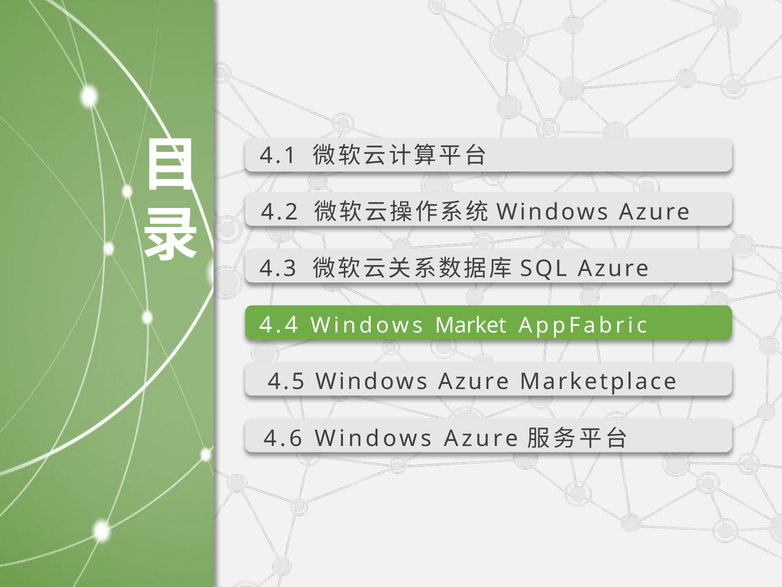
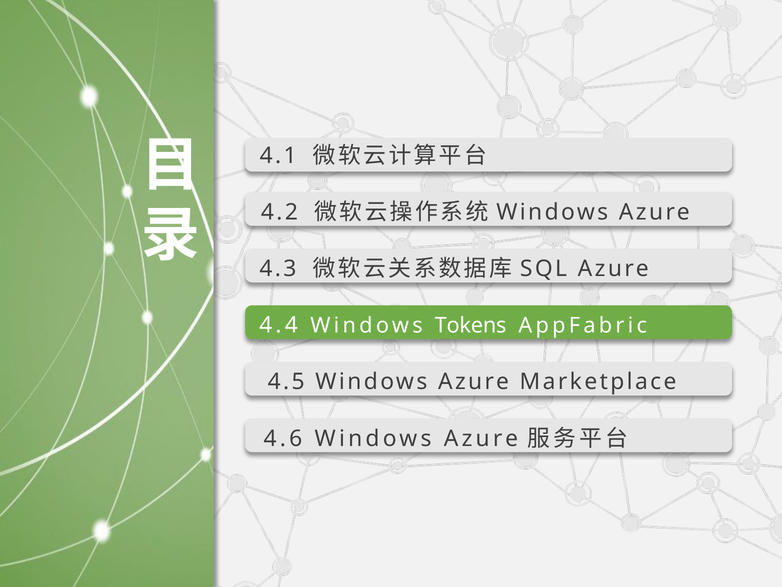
Market: Market -> Tokens (471, 325)
